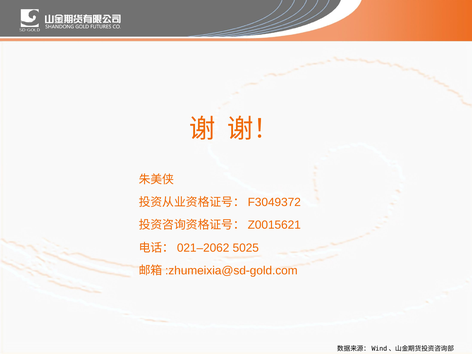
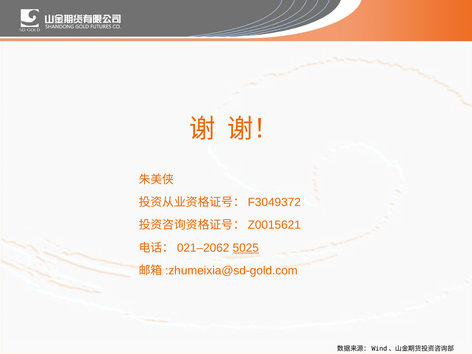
5025 underline: none -> present (246, 248)
